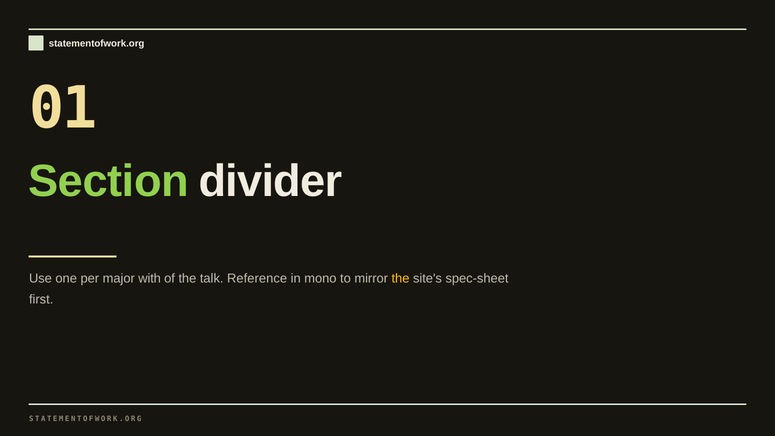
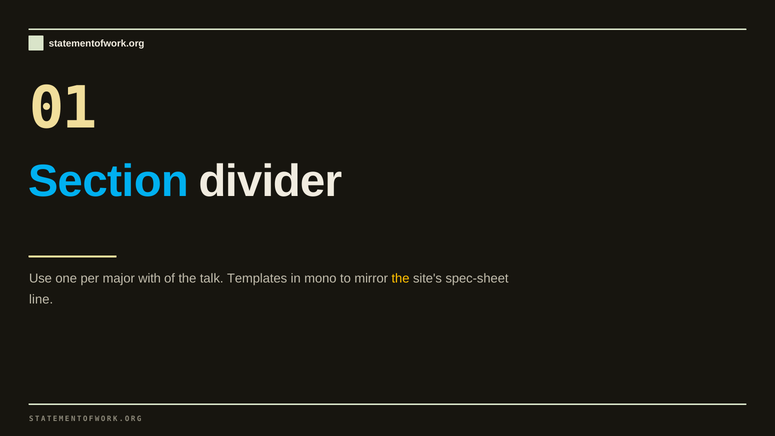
Section colour: light green -> light blue (109, 181)
Reference: Reference -> Templates (257, 278)
first: first -> line (41, 299)
